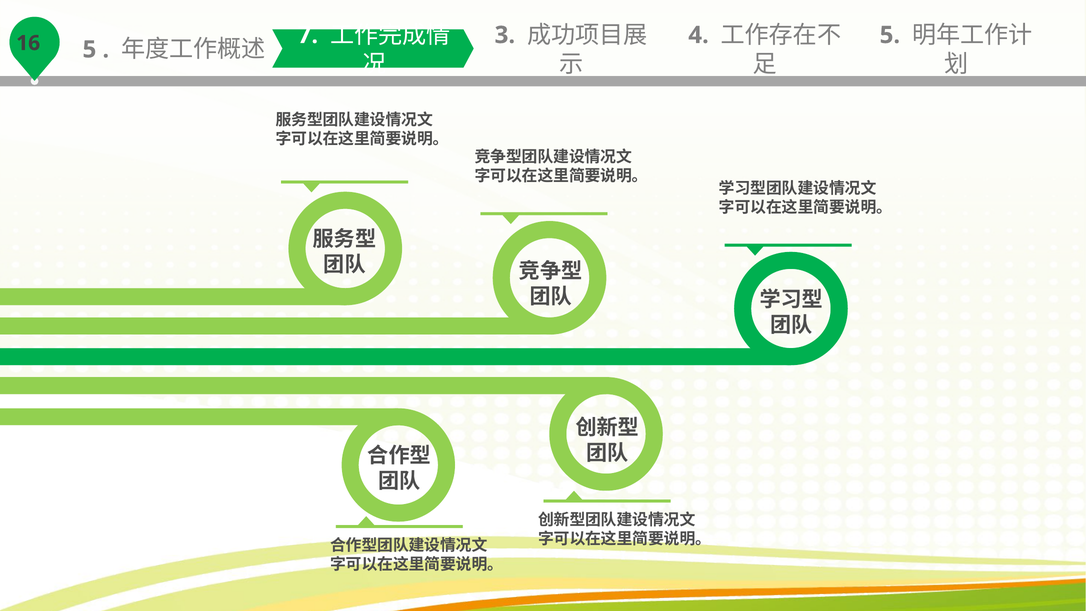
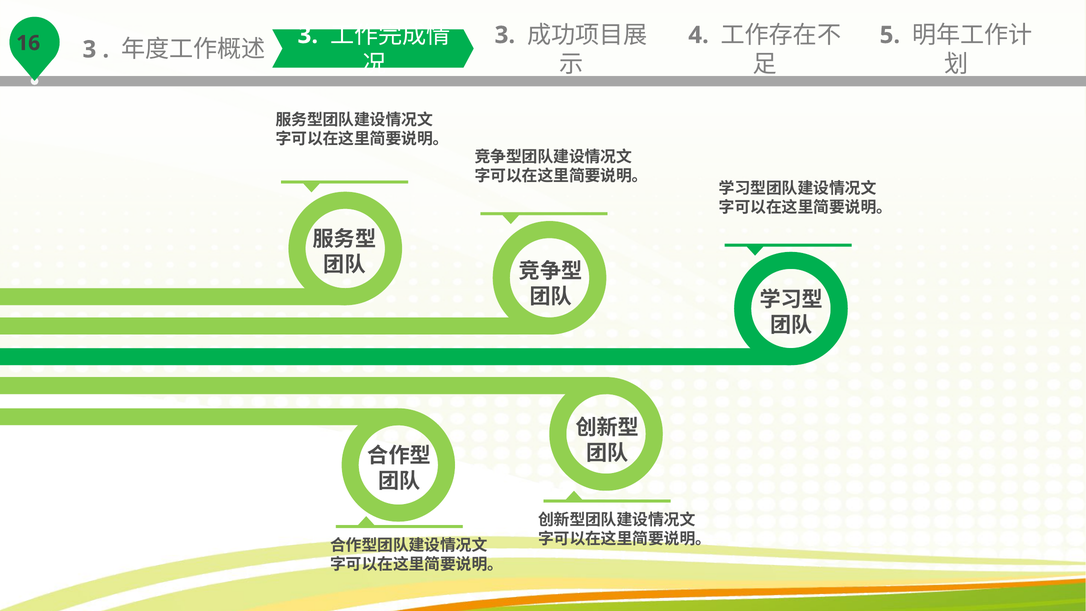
5: 5 -> 3 (89, 50)
7: 7 -> 3 (308, 35)
